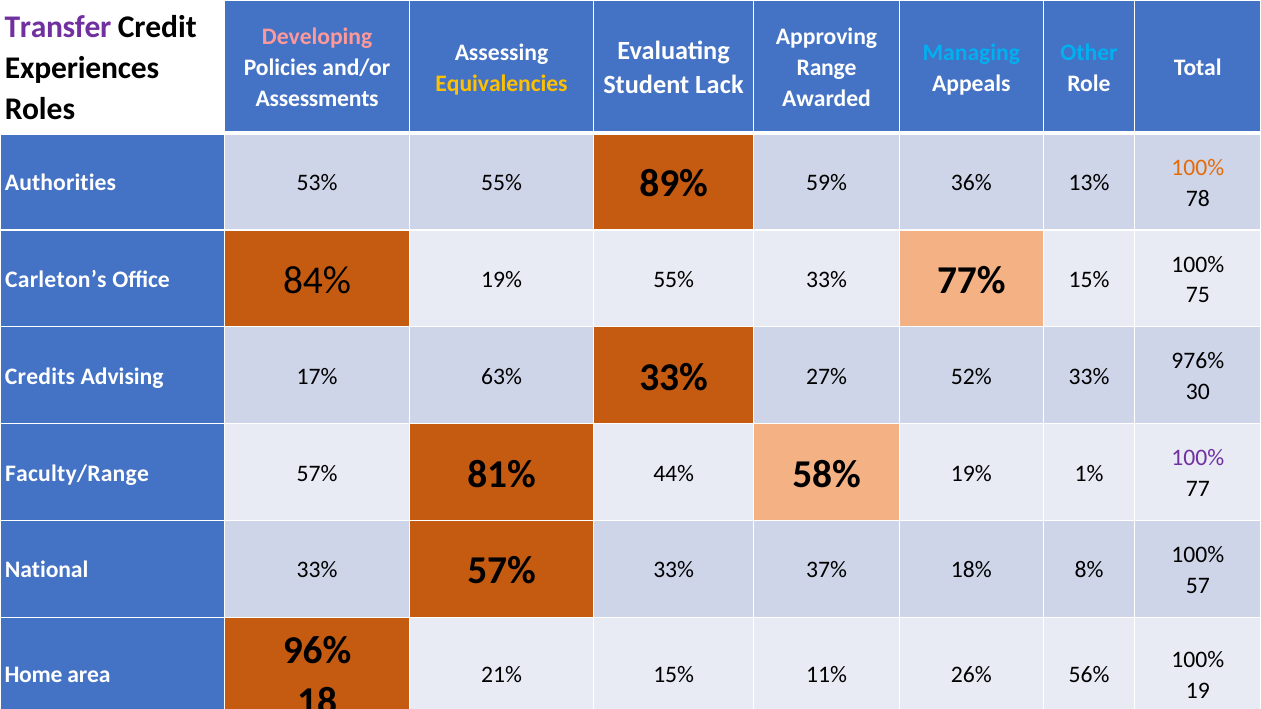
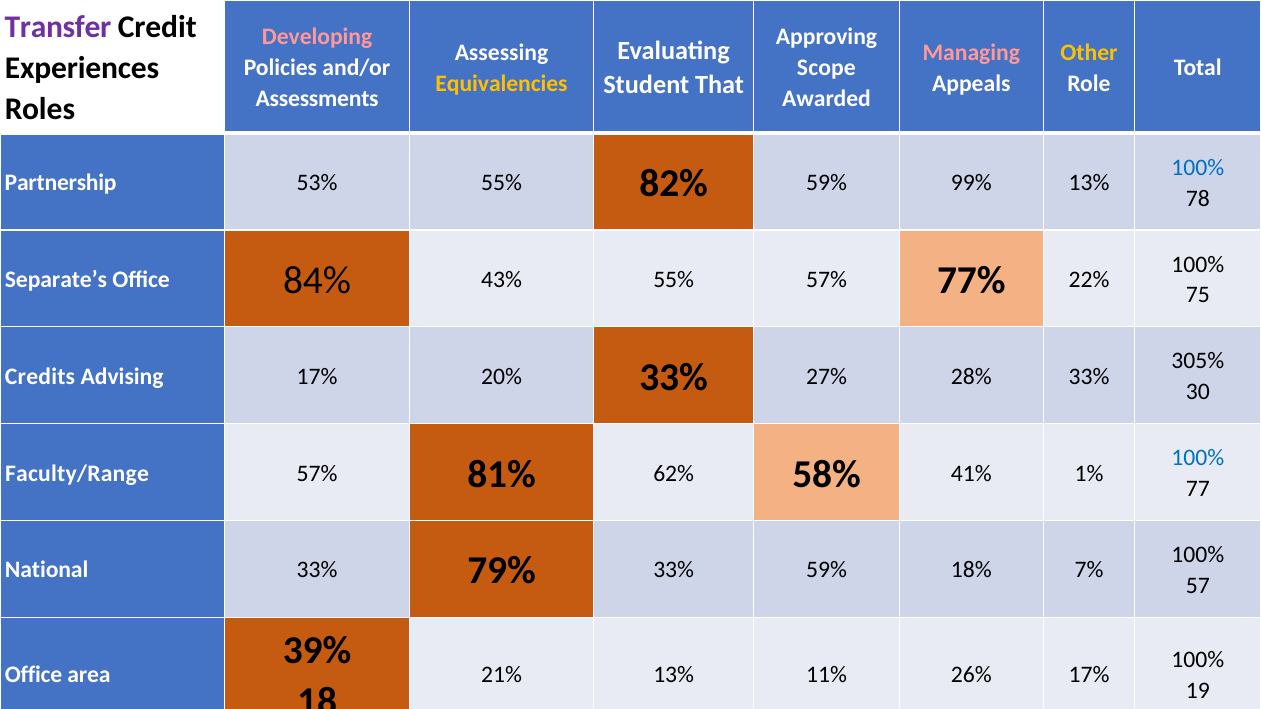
Managing colour: light blue -> pink (971, 53)
Other colour: light blue -> yellow (1089, 53)
Range: Range -> Scope (826, 68)
Lack: Lack -> That (720, 85)
100% colour: orange -> blue (1198, 168)
Authorities: Authorities -> Partnership (61, 183)
89%: 89% -> 82% (674, 184)
36%: 36% -> 99% (971, 183)
Carleton’s: Carleton’s -> Separate’s (56, 280)
84% 19%: 19% -> 43% (502, 280)
55% 33%: 33% -> 57% (827, 280)
77% 15%: 15% -> 22% (1089, 280)
976%: 976% -> 305% (1198, 361)
63%: 63% -> 20% (502, 377)
52%: 52% -> 28% (971, 377)
100% colour: purple -> blue (1198, 458)
44%: 44% -> 62% (674, 474)
58% 19%: 19% -> 41% (971, 474)
33% 57%: 57% -> 79% (502, 571)
33% 37%: 37% -> 59% (827, 570)
8%: 8% -> 7% (1089, 570)
96%: 96% -> 39% (317, 650)
Home: Home -> Office (34, 675)
21% 15%: 15% -> 13% (674, 675)
26% 56%: 56% -> 17% (1089, 675)
